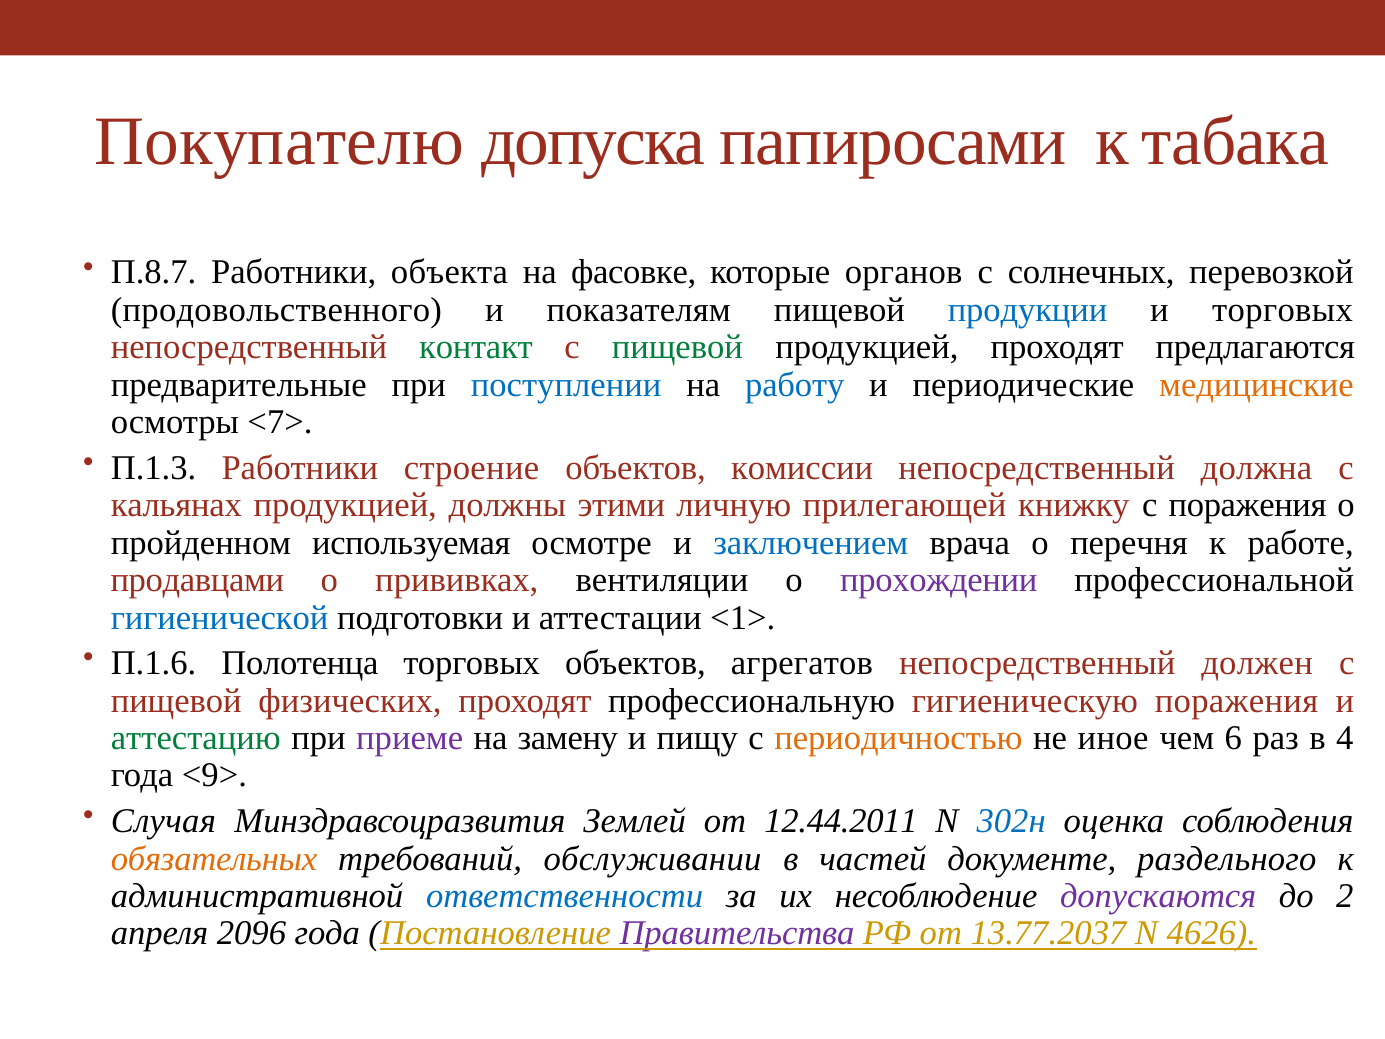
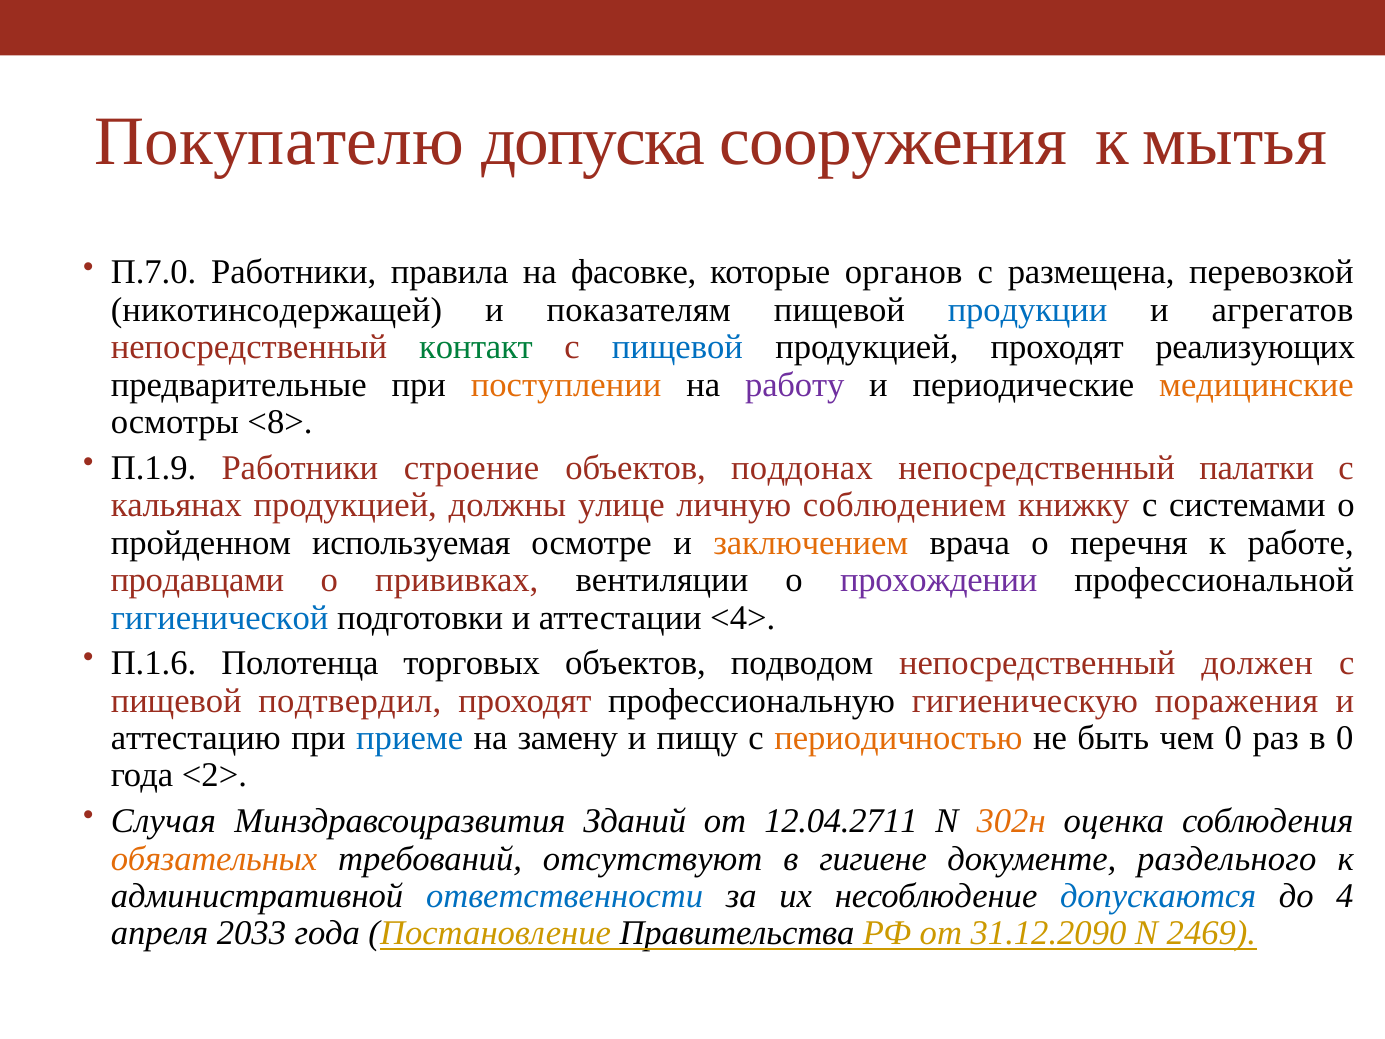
папиросами: папиросами -> сооружения (893, 141)
табака: табака -> мытья (1235, 141)
П.8.7: П.8.7 -> П.7.0 (154, 272)
объекта: объекта -> правила (450, 272)
солнечных: солнечных -> размещена (1091, 272)
продовольственного: продовольственного -> никотинсодержащей (276, 310)
и торговых: торговых -> агрегатов (1283, 310)
пищевой colour: green -> blue (677, 347)
предлагаются: предлагаются -> реализующих (1255, 347)
поступлении colour: blue -> orange (566, 385)
работу colour: blue -> purple (795, 385)
<7>: <7> -> <8> (280, 422)
П.1.3: П.1.3 -> П.1.9 (154, 468)
комиссии: комиссии -> поддонах (802, 468)
должна: должна -> палатки (1257, 468)
этими: этими -> улице (621, 505)
прилегающей: прилегающей -> соблюдением (905, 505)
с поражения: поражения -> системами (1247, 505)
заключением colour: blue -> orange (811, 543)
<1>: <1> -> <4> (743, 617)
агрегатов: агрегатов -> подводом (802, 663)
физических: физических -> подтвердил (350, 701)
аттестацию colour: green -> black (196, 738)
приеме colour: purple -> blue (410, 738)
иное: иное -> быть (1113, 738)
чем 6: 6 -> 0 (1233, 738)
в 4: 4 -> 0 (1345, 738)
<9>: <9> -> <2> (214, 775)
Землей: Землей -> Зданий (635, 821)
12.44.2011: 12.44.2011 -> 12.04.2711 (841, 821)
302н colour: blue -> orange (1011, 821)
обслуживании: обслуживании -> отсутствуют (653, 858)
частей: частей -> гигиене (873, 858)
допускаются colour: purple -> blue (1158, 896)
2: 2 -> 4 (1345, 896)
2096: 2096 -> 2033 (251, 933)
Правительства colour: purple -> black (737, 933)
13.77.2037: 13.77.2037 -> 31.12.2090 (1049, 933)
4626: 4626 -> 2469 (1211, 933)
